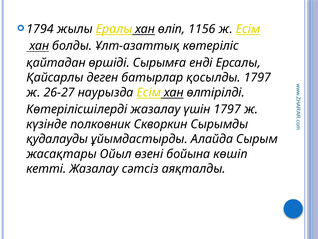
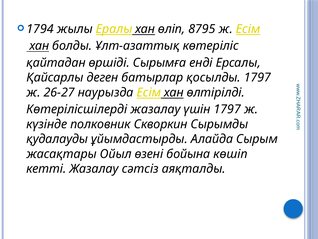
1156: 1156 -> 8795 (202, 29)
